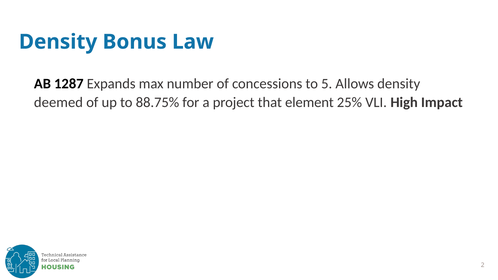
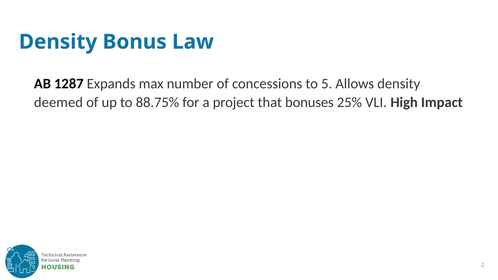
element: element -> bonuses (309, 102)
